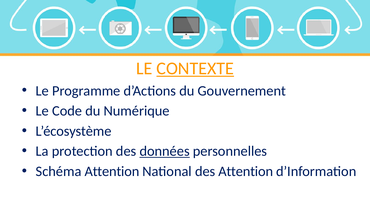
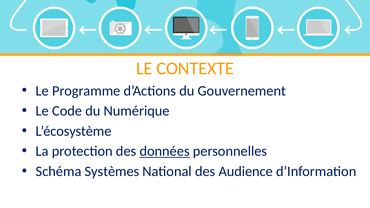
CONTEXTE underline: present -> none (195, 69)
Schéma Attention: Attention -> Systèmes (112, 171)
des Attention: Attention -> Audience (246, 171)
